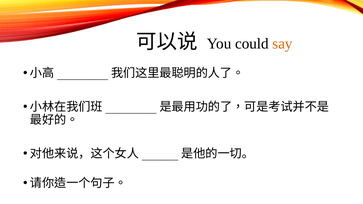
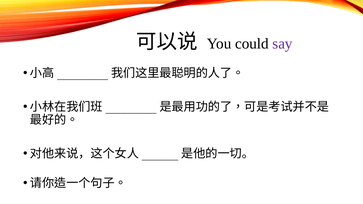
say colour: orange -> purple (282, 44)
